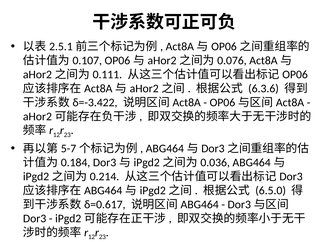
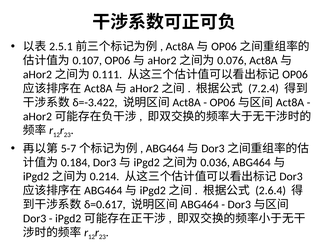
6.3.6: 6.3.6 -> 7.2.4 (263, 89)
6.5.0: 6.5.0 -> 2.6.4 (271, 191)
